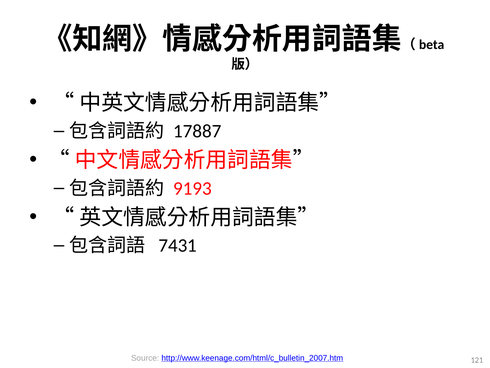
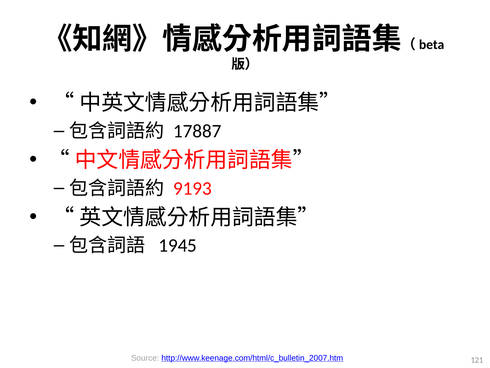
7431: 7431 -> 1945 (178, 245)
